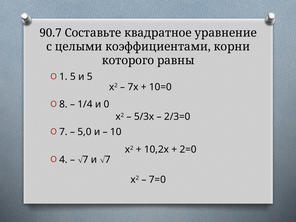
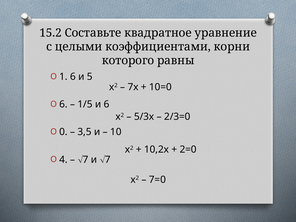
90.7: 90.7 -> 15.2 (51, 33)
1 5: 5 -> 6 (73, 77)
8: 8 -> 6 (63, 104)
1/4: 1/4 -> 1/5 (85, 104)
и 0: 0 -> 6 (107, 104)
7: 7 -> 0 (63, 132)
5,0: 5,0 -> 3,5 (85, 132)
